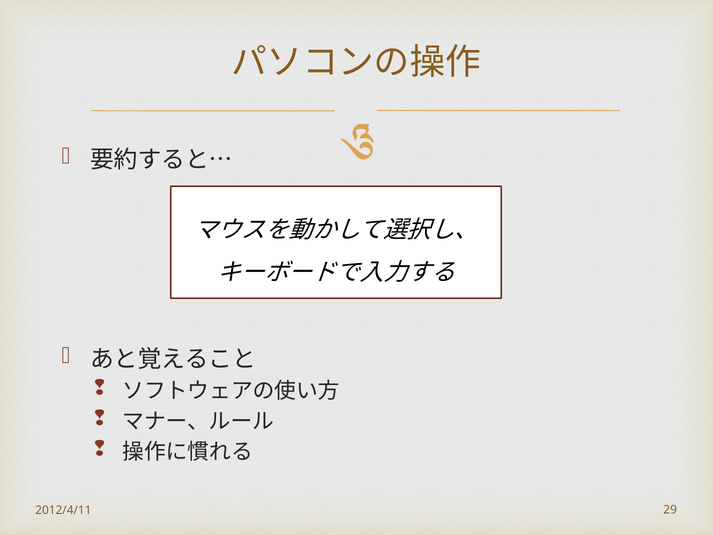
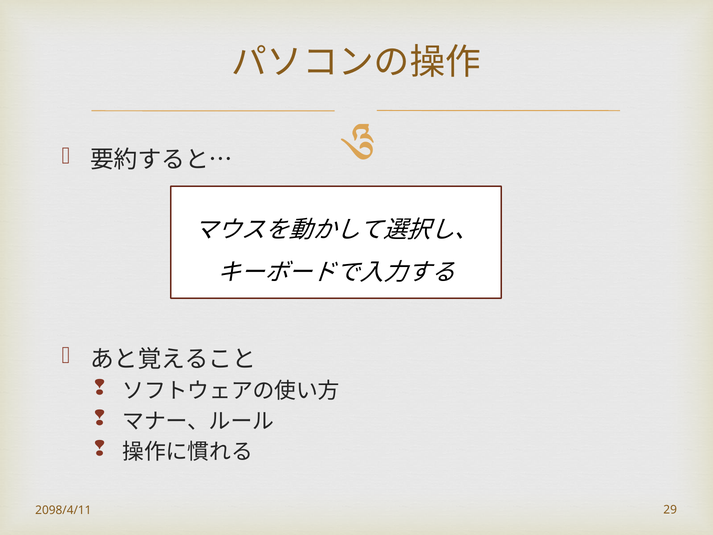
2012/4/11: 2012/4/11 -> 2098/4/11 (63, 510)
